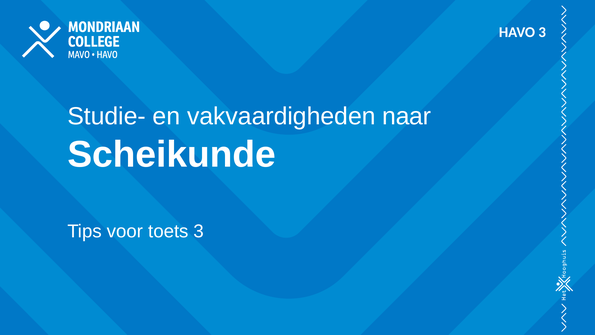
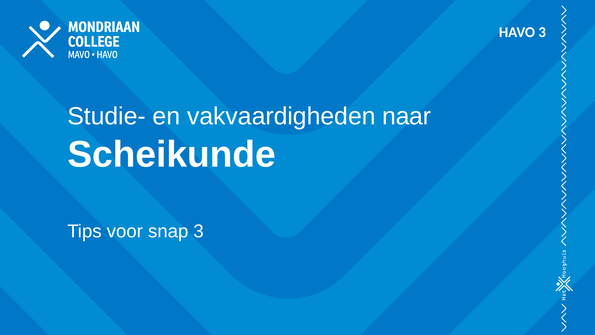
toets: toets -> snap (168, 231)
